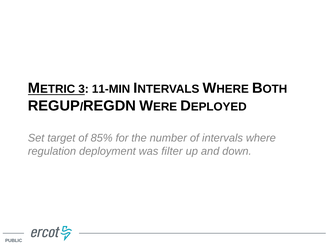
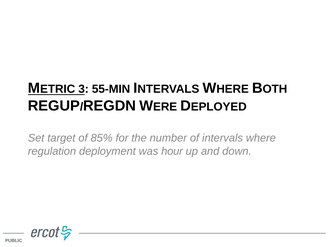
11-MIN: 11-MIN -> 55-MIN (111, 89)
filter: filter -> hour (172, 151)
